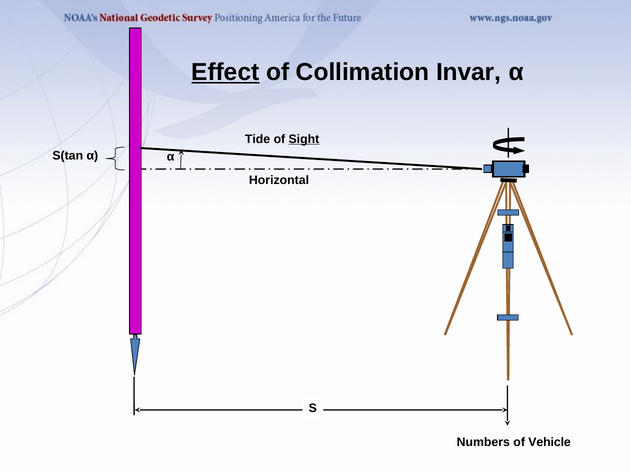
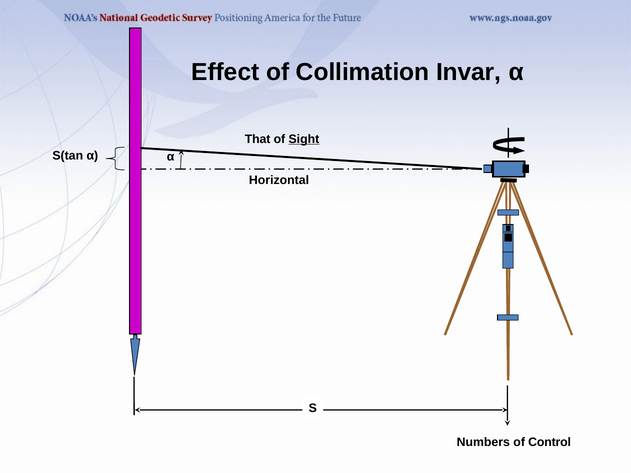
Effect underline: present -> none (225, 72)
Tide: Tide -> That (258, 139)
Vehicle: Vehicle -> Control (550, 442)
